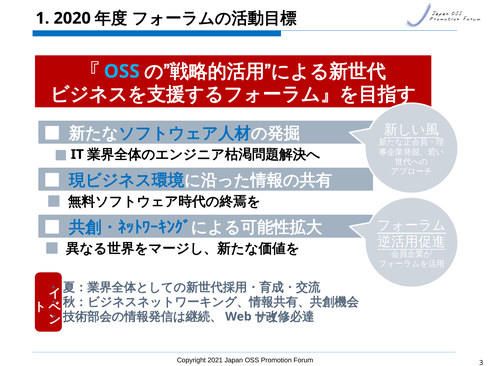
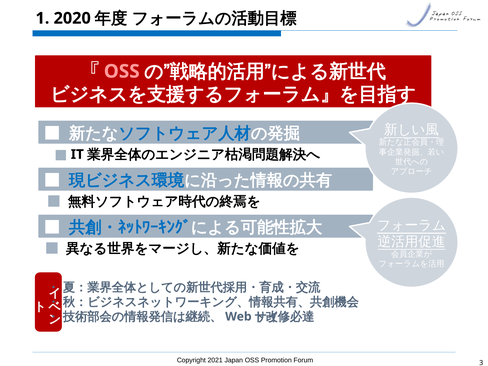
OSS colour: light blue -> pink (122, 71)
